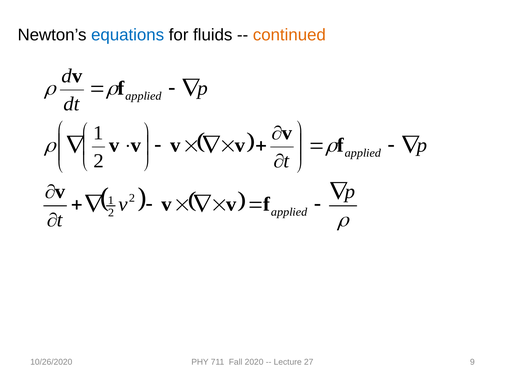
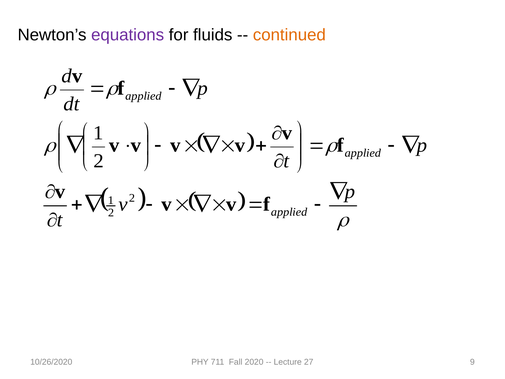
equations colour: blue -> purple (128, 35)
